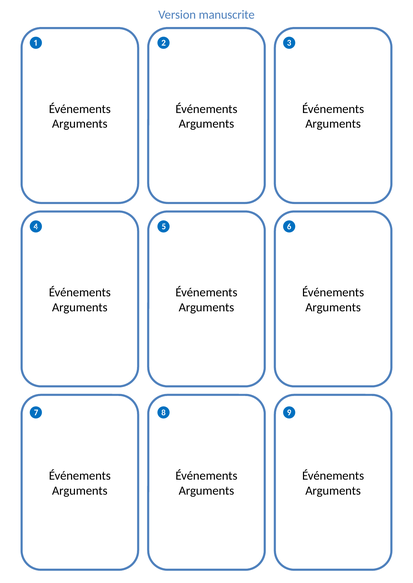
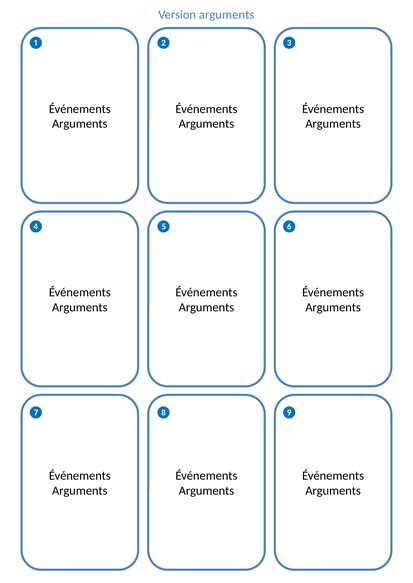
Version manuscrite: manuscrite -> arguments (227, 15)
